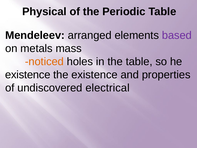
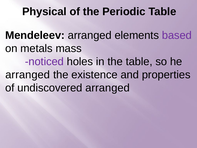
noticed colour: orange -> purple (44, 61)
existence: existence -> arranged (28, 75)
undiscovered electrical: electrical -> arranged (108, 88)
